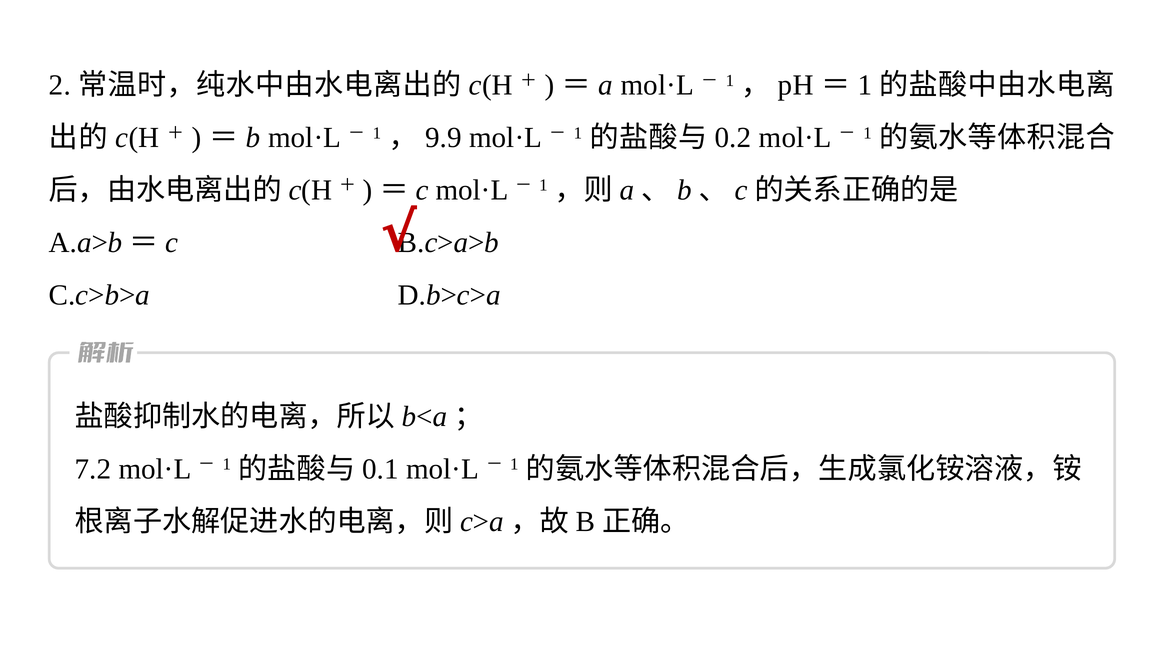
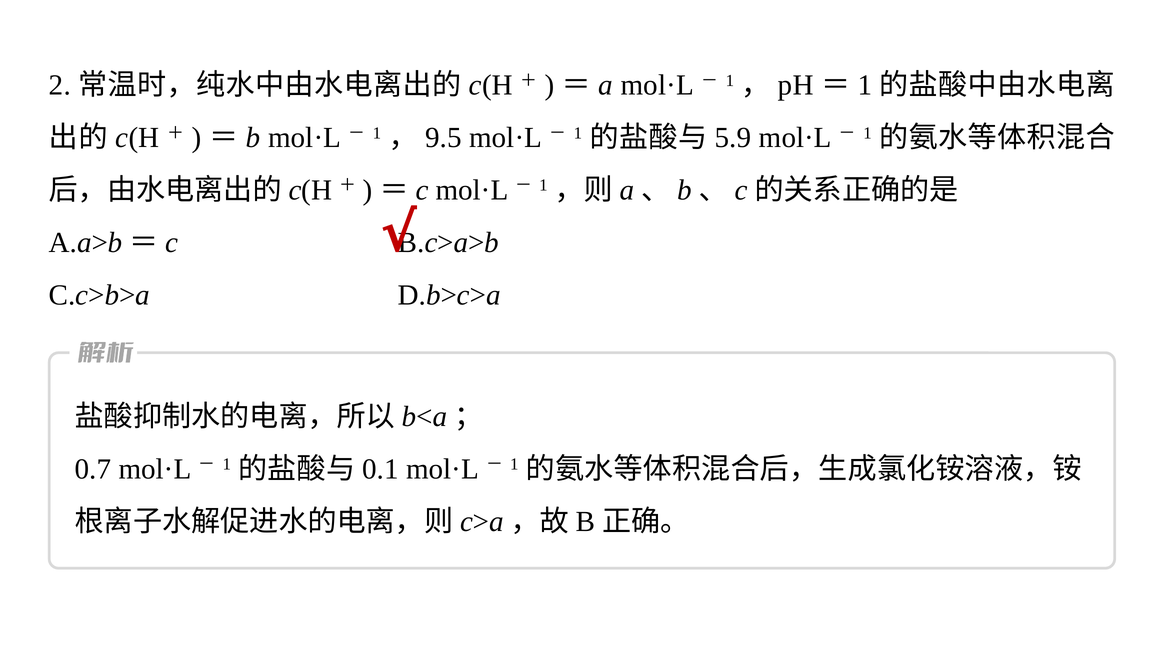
9.9: 9.9 -> 9.5 (443, 138)
0.2: 0.2 -> 5.9 (733, 138)
7.2: 7.2 -> 0.7 (93, 469)
